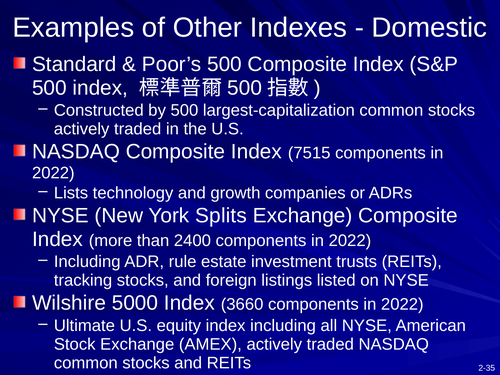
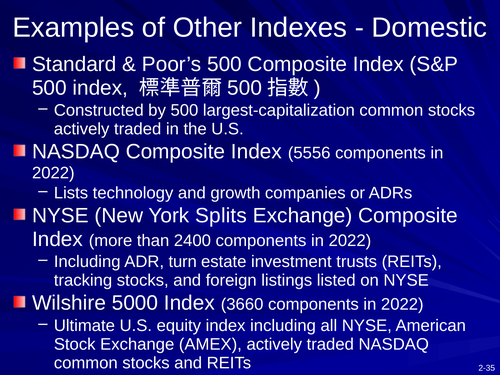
7515: 7515 -> 5556 (309, 153)
rule: rule -> turn (183, 262)
